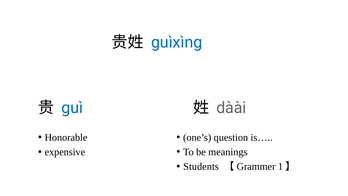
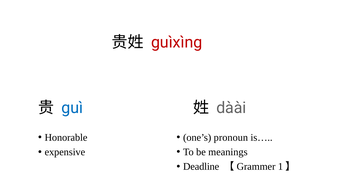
guìxìng colour: blue -> red (177, 42)
question: question -> pronoun (231, 137)
Students: Students -> Deadline (201, 166)
